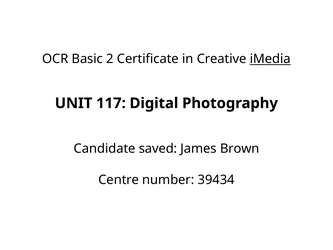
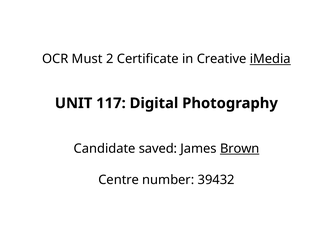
Basic: Basic -> Must (87, 59)
Brown underline: none -> present (240, 148)
39434: 39434 -> 39432 (216, 180)
